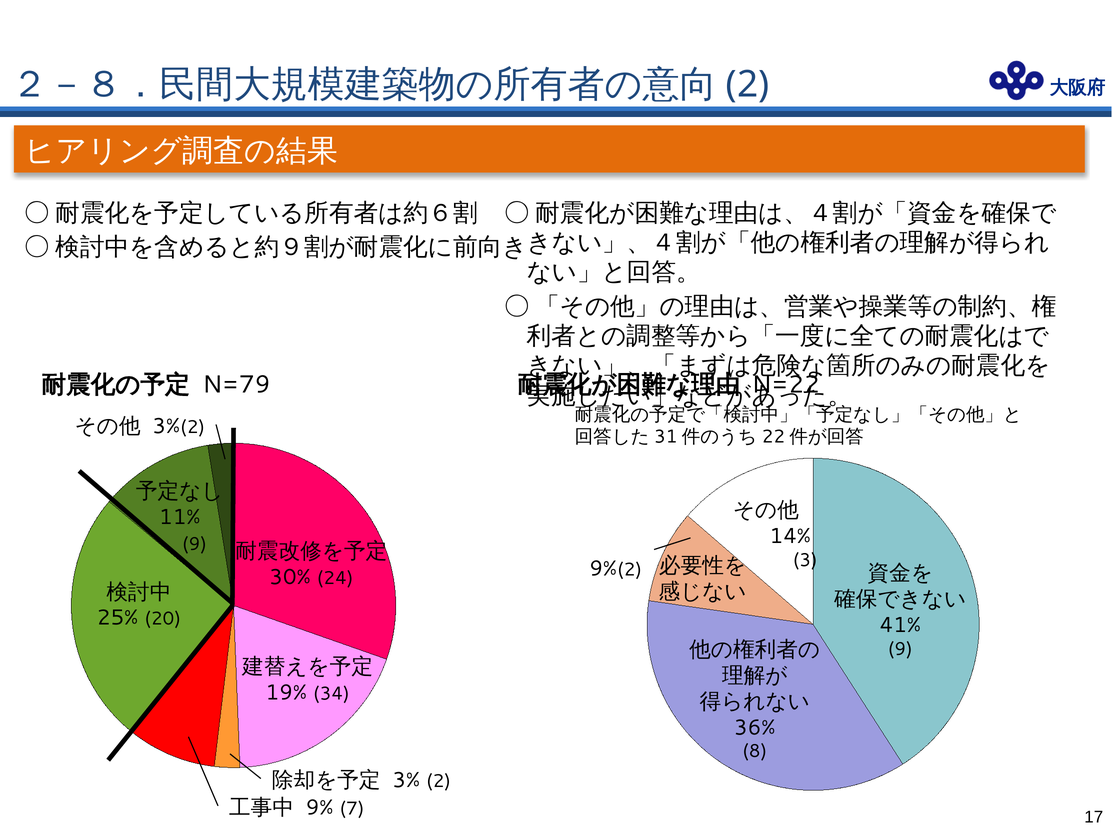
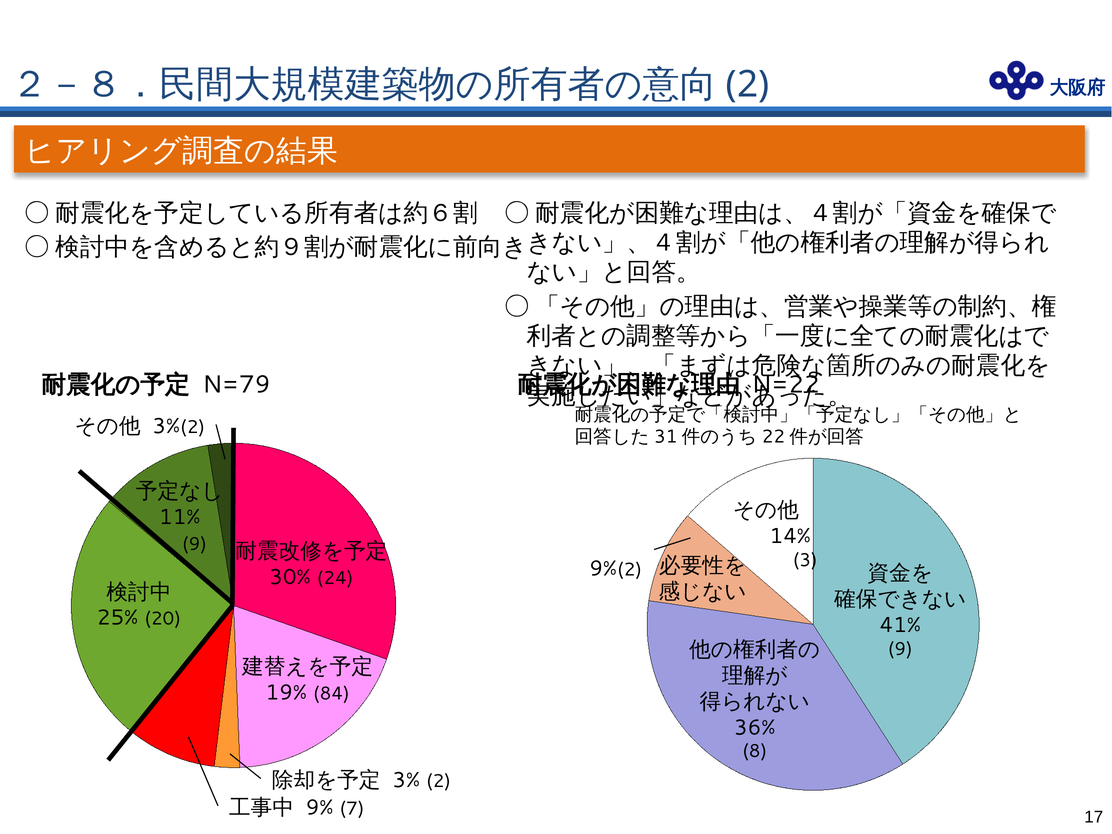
34: 34 -> 84 (331, 694)
